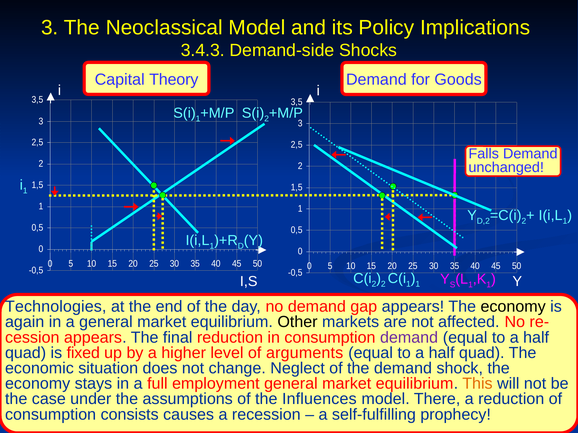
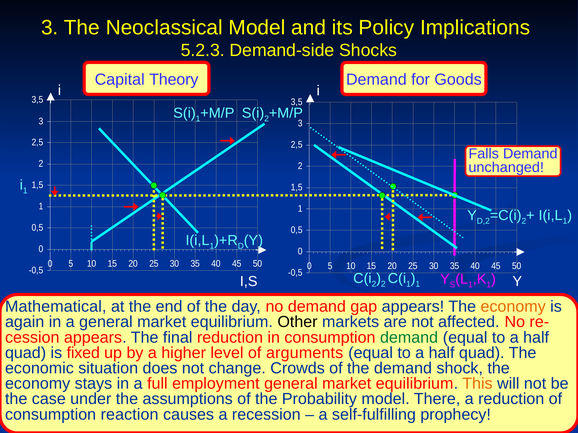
3.4.3: 3.4.3 -> 5.2.3 (203, 50)
Technologies: Technologies -> Mathematical (56, 307)
economy colour: black -> orange (513, 307)
demand colour: purple -> green (409, 338)
Neglect: Neglect -> Crowds (298, 369)
Influences: Influences -> Probability (319, 399)
consists: consists -> reaction (130, 415)
